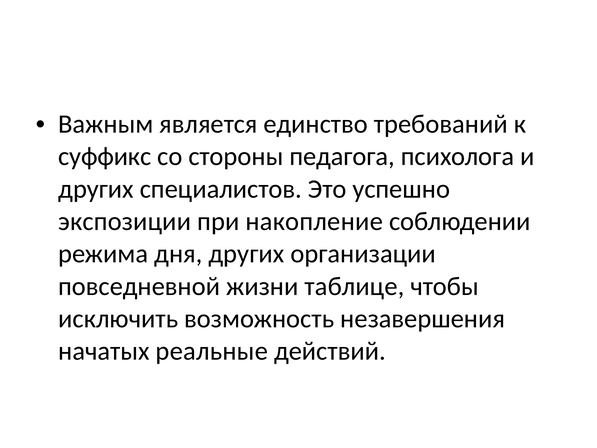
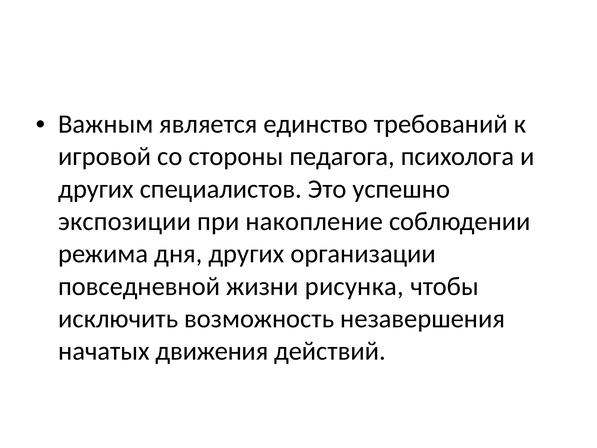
суффикс: суффикс -> игровой (105, 156)
таблице: таблице -> рисунка (354, 286)
реальные: реальные -> движения (212, 351)
